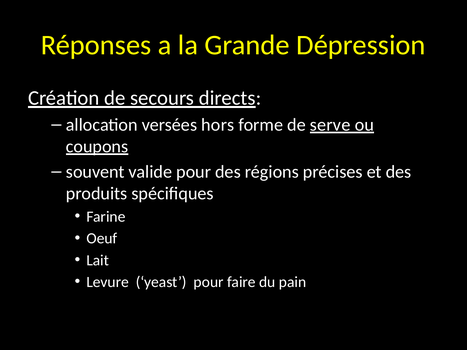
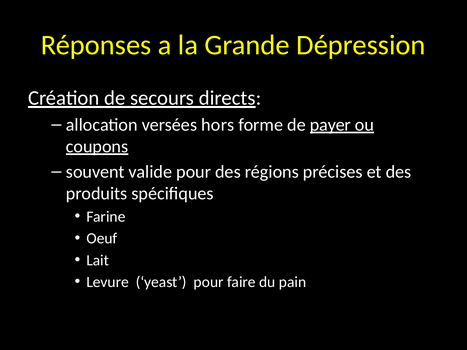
serve: serve -> payer (330, 125)
